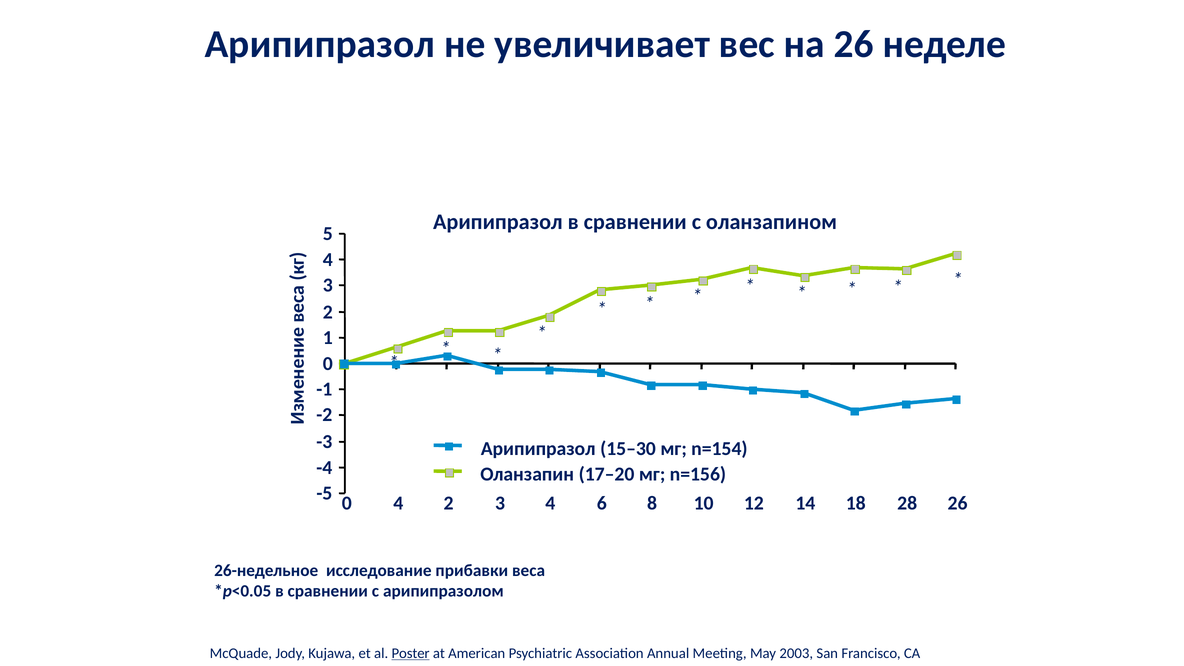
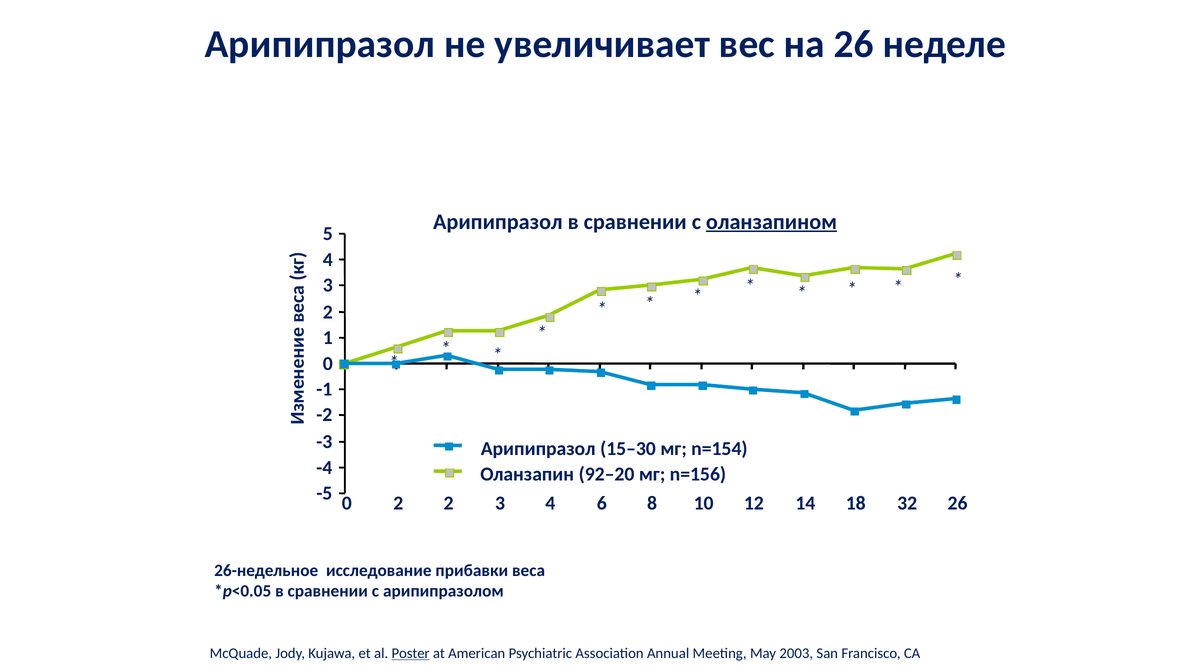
оланзапином underline: none -> present (772, 222)
17–20: 17–20 -> 92–20 (607, 474)
0 4: 4 -> 2 (398, 503)
28: 28 -> 32 (907, 503)
